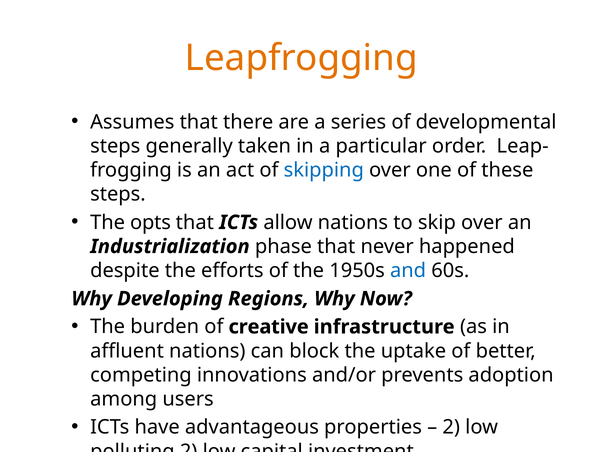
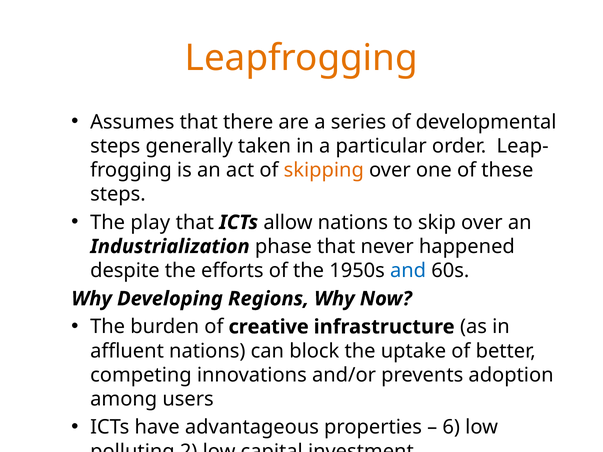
skipping colour: blue -> orange (324, 170)
opts: opts -> play (150, 223)
2: 2 -> 6 (451, 428)
